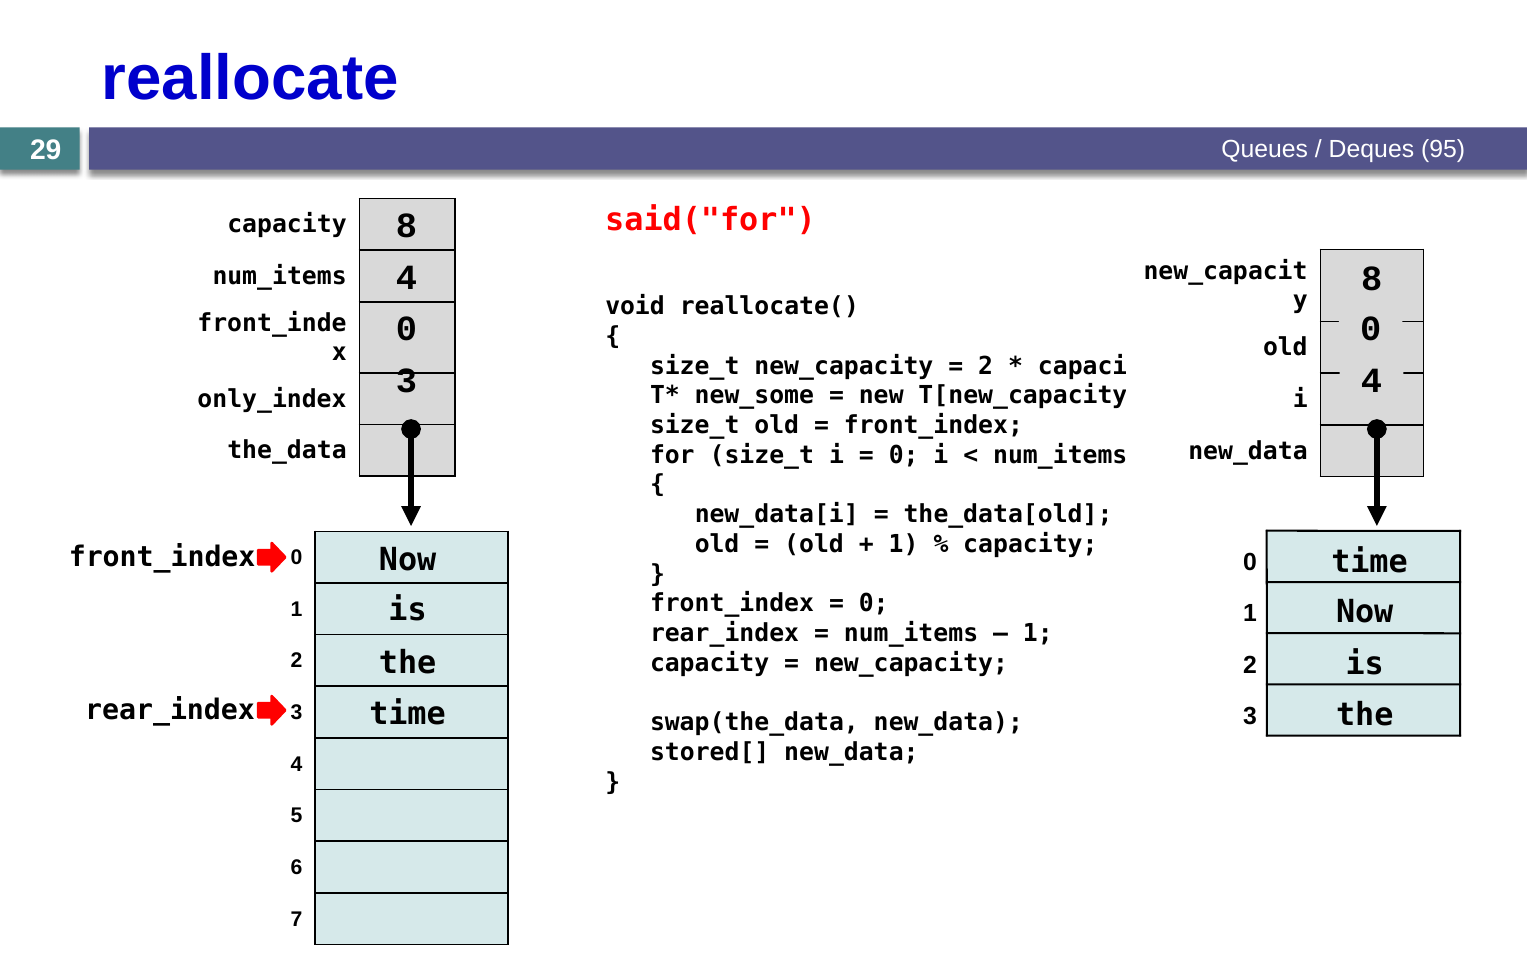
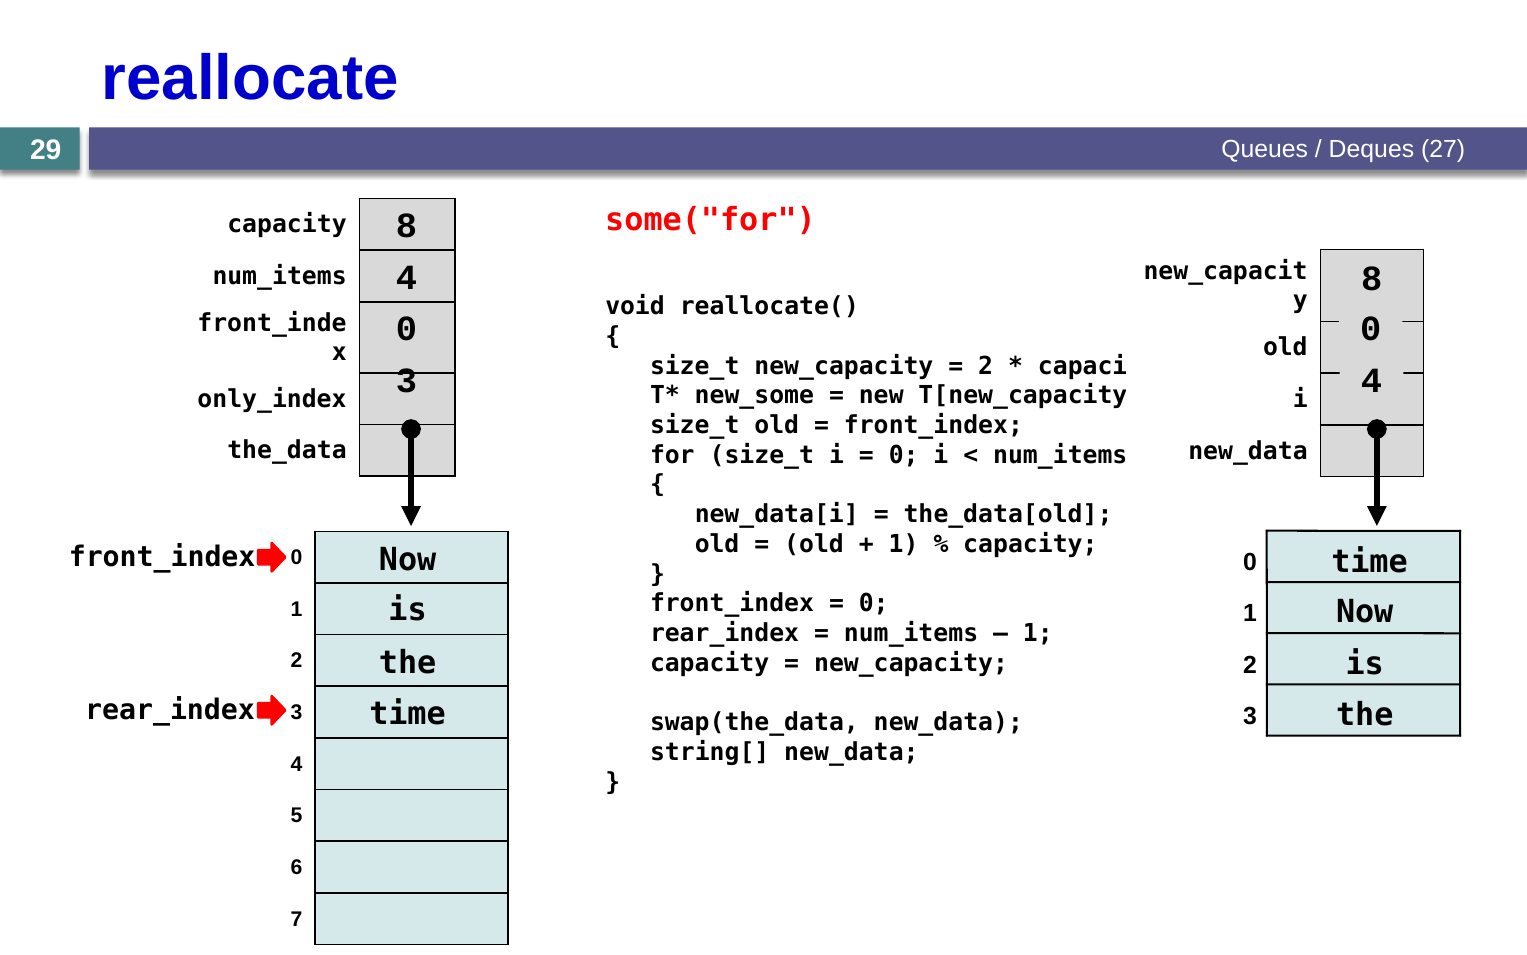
95: 95 -> 27 (1443, 150)
said("for: said("for -> some("for (711, 219)
stored[: stored[ -> string[ (710, 752)
